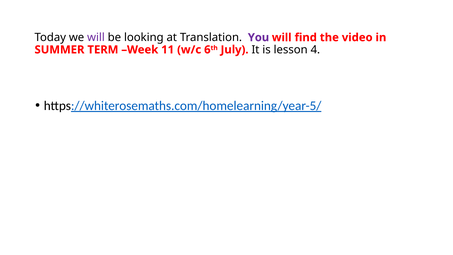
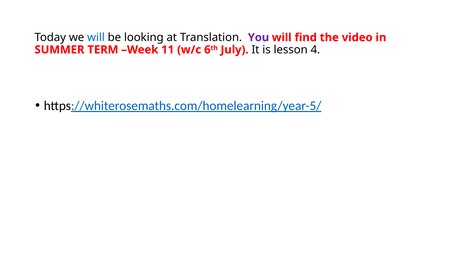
will colour: purple -> blue (96, 37)
